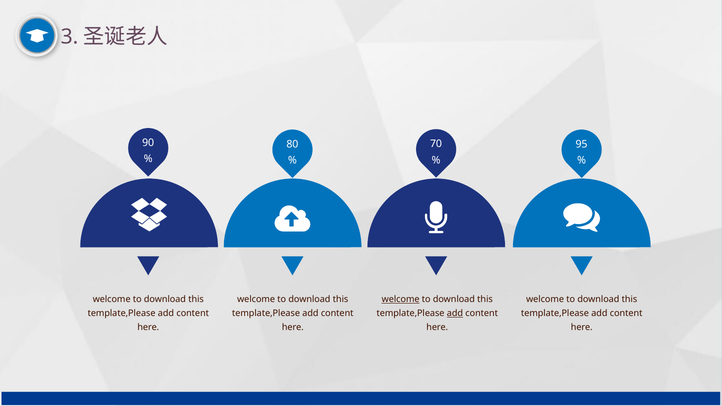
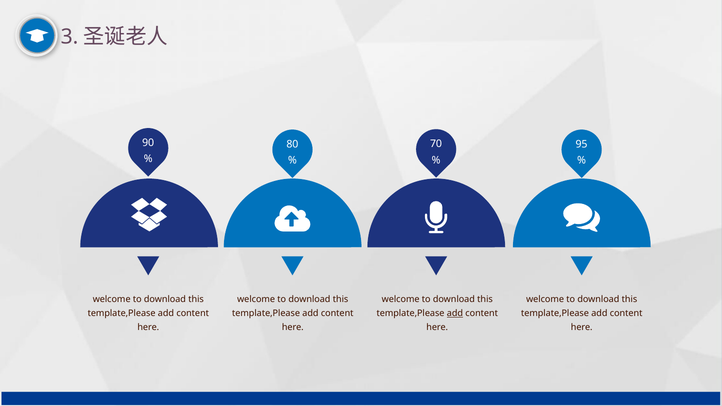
welcome underline: present -> none (401, 299)
